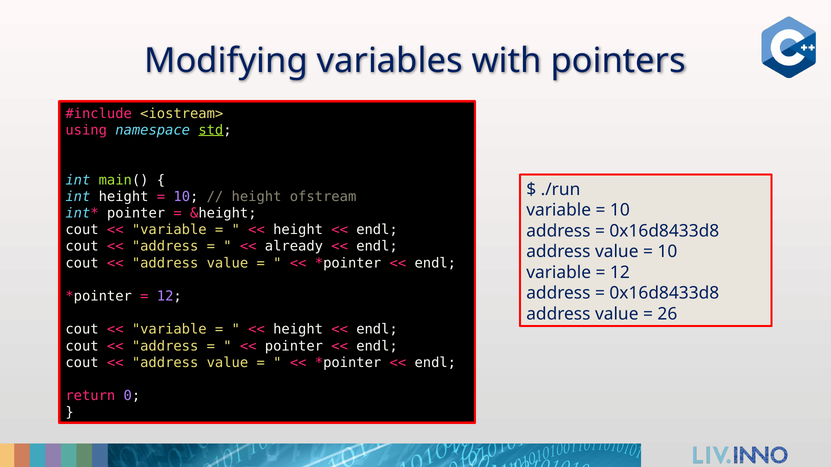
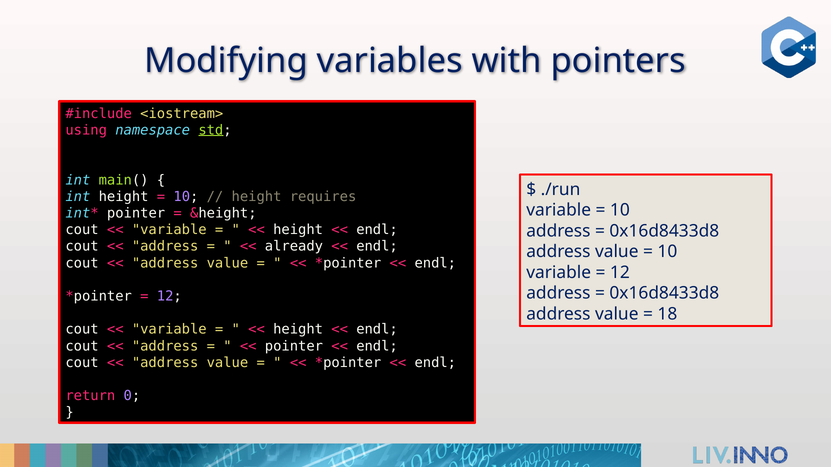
ofstream: ofstream -> requires (323, 197)
26: 26 -> 18 (667, 314)
